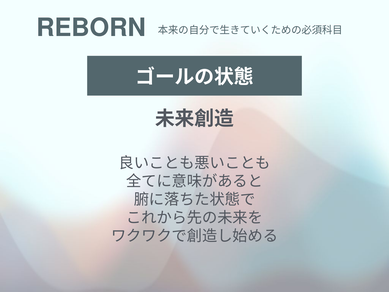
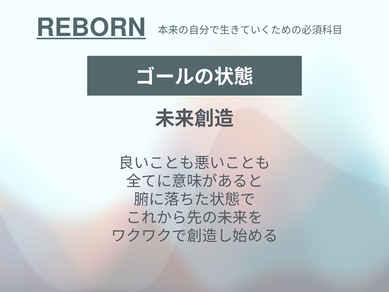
REBORN underline: none -> present (91, 28)
